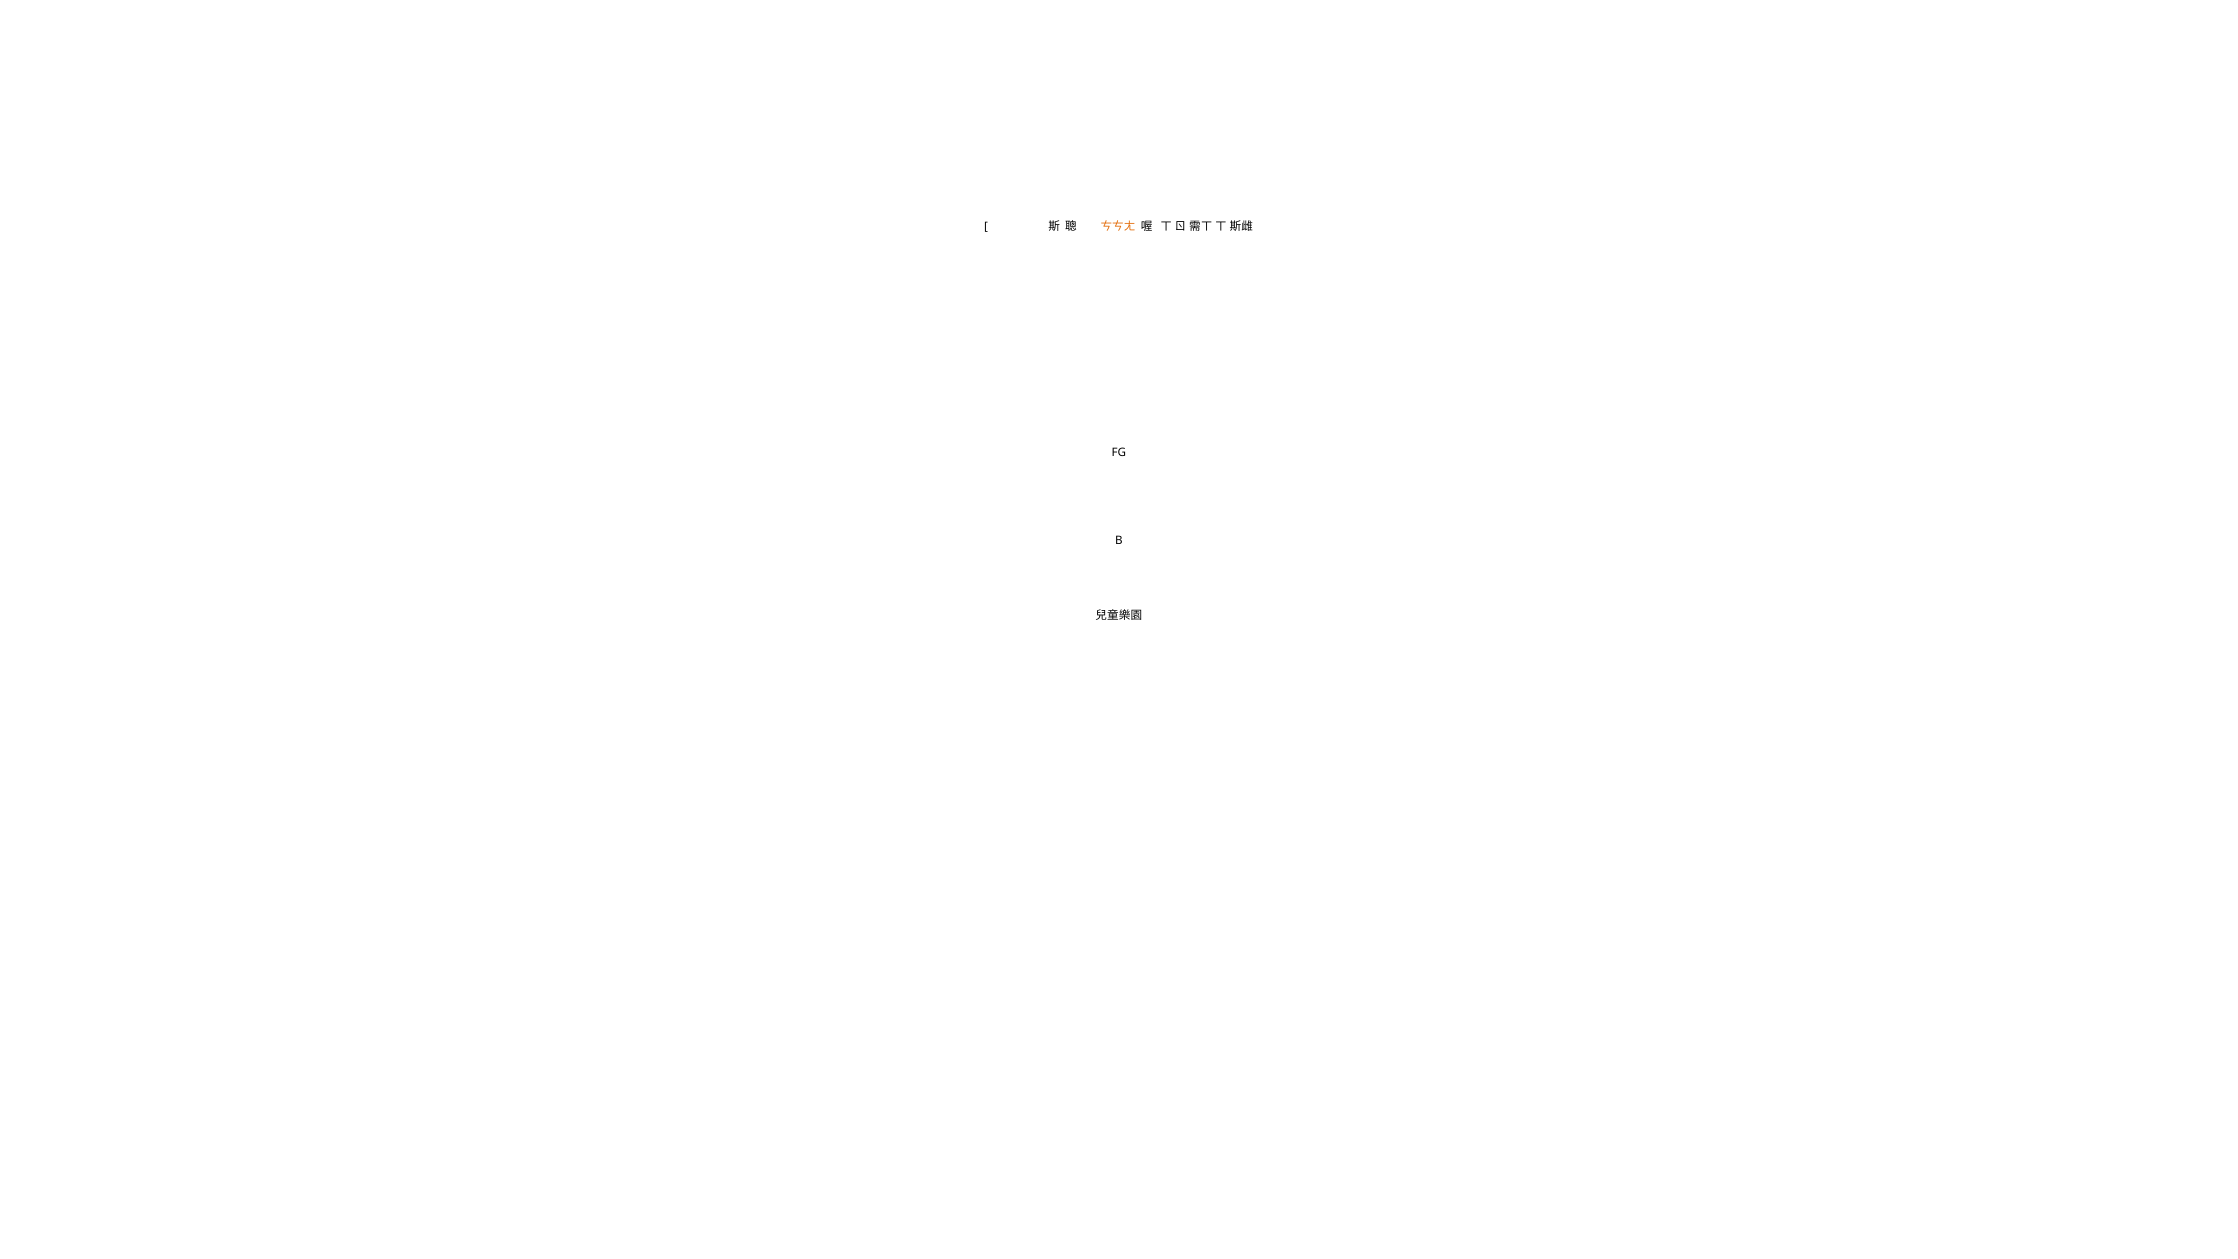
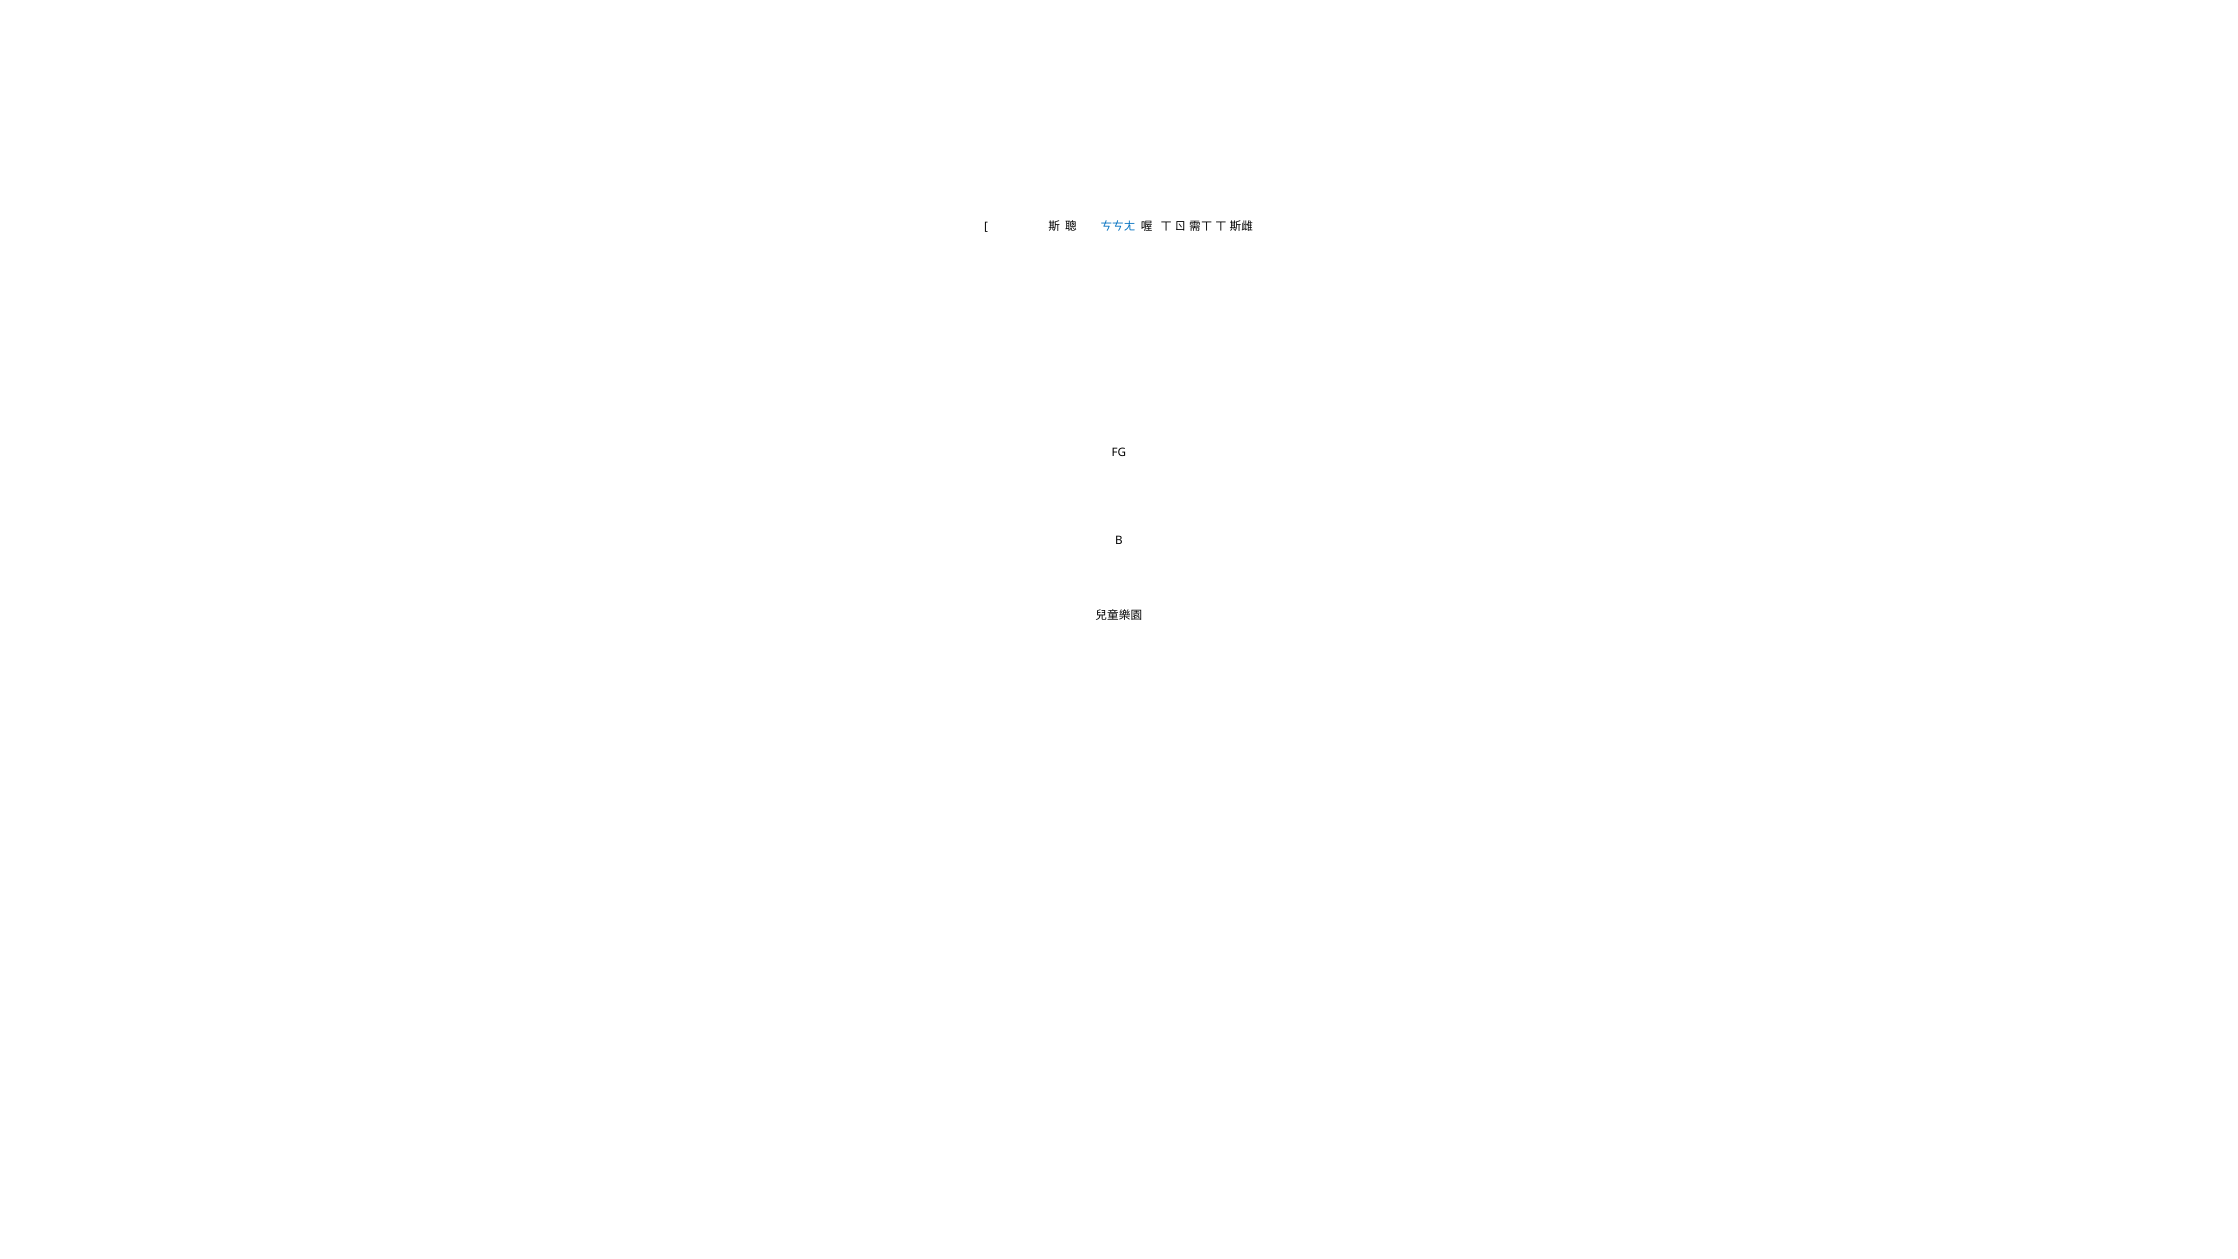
ㄘㄘㄤ colour: orange -> blue (1118, 226)
